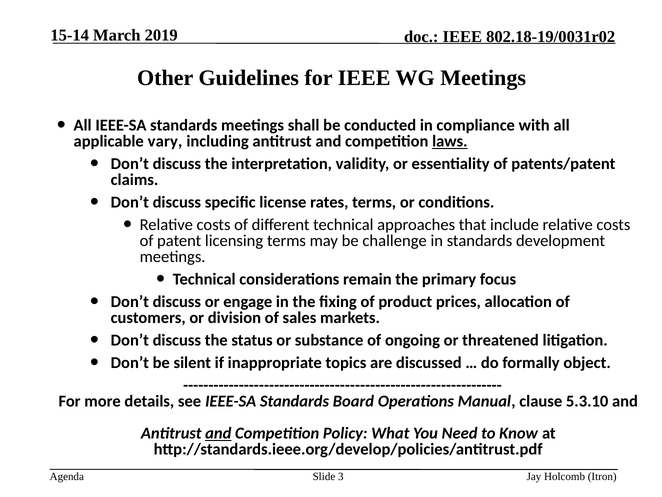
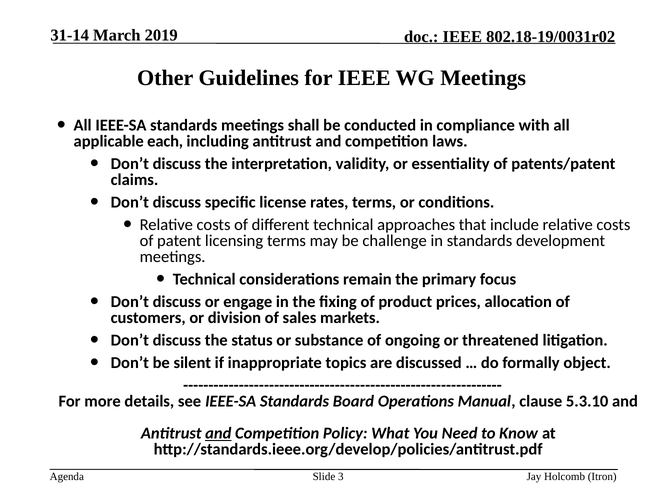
15-14: 15-14 -> 31-14 (70, 35)
vary: vary -> each (165, 141)
laws underline: present -> none (450, 141)
